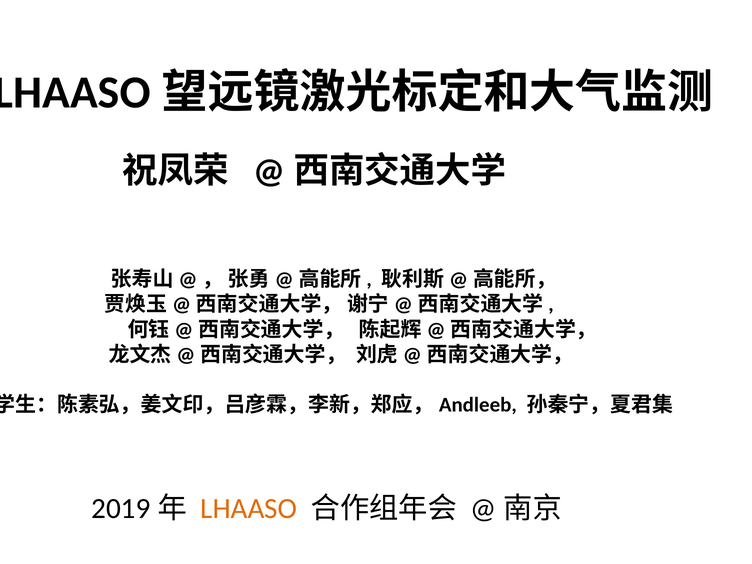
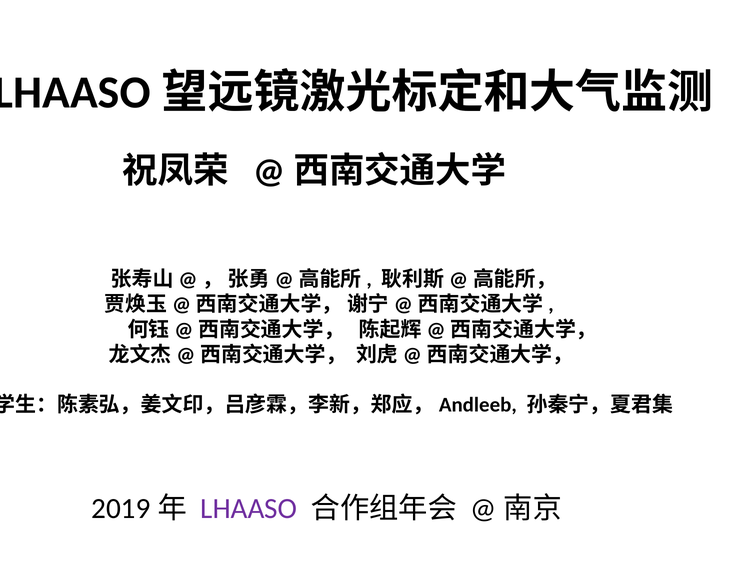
LHAASO colour: orange -> purple (249, 509)
